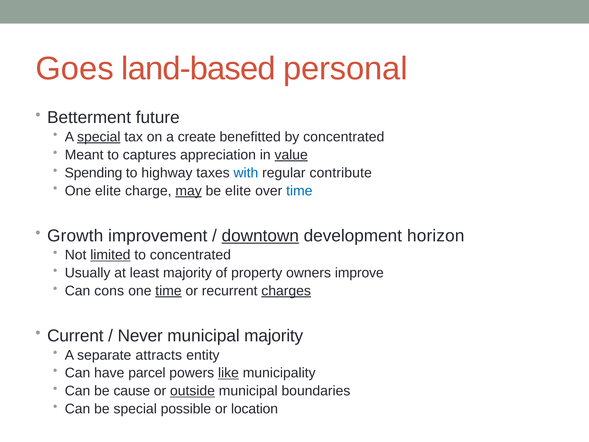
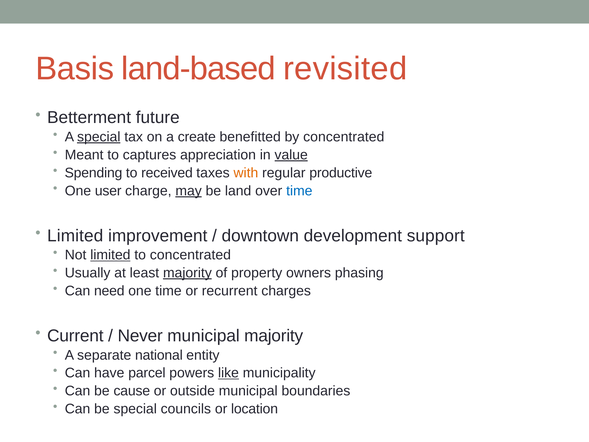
Goes: Goes -> Basis (75, 69)
personal: personal -> revisited (345, 69)
highway: highway -> received (167, 173)
with colour: blue -> orange (246, 173)
contribute: contribute -> productive (341, 173)
One elite: elite -> user (108, 191)
be elite: elite -> land (238, 191)
Growth: Growth -> Limited (75, 236)
downtown underline: present -> none (260, 236)
horizon: horizon -> support (436, 236)
majority underline: none -> present (187, 273)
improve: improve -> phasing (359, 273)
cons: cons -> need (109, 291)
time underline: present -> none (168, 291)
charges underline: present -> none (286, 291)
attracts: attracts -> national (159, 355)
outside underline: present -> none (192, 391)
possible: possible -> councils (186, 409)
